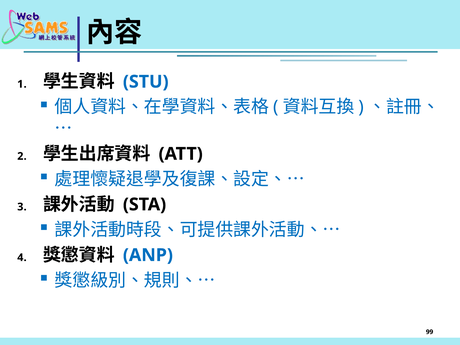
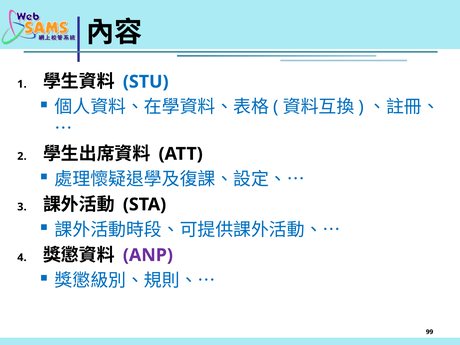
ANP colour: blue -> purple (148, 255)
